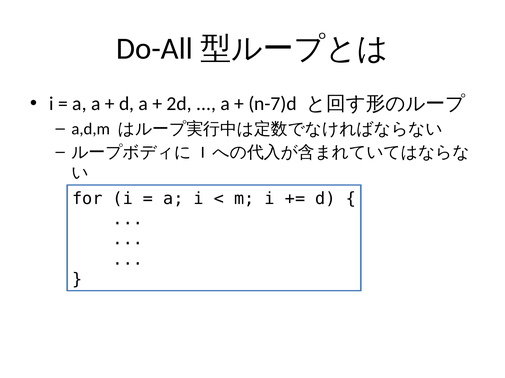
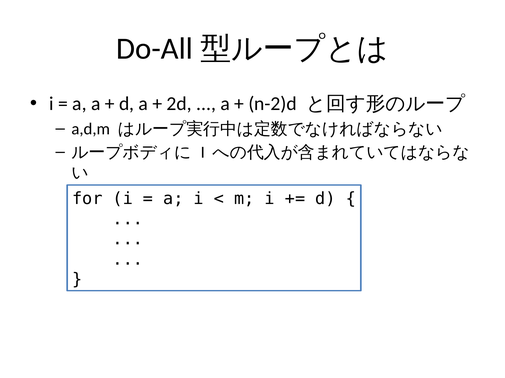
n-7)d: n-7)d -> n-2)d (273, 104)
